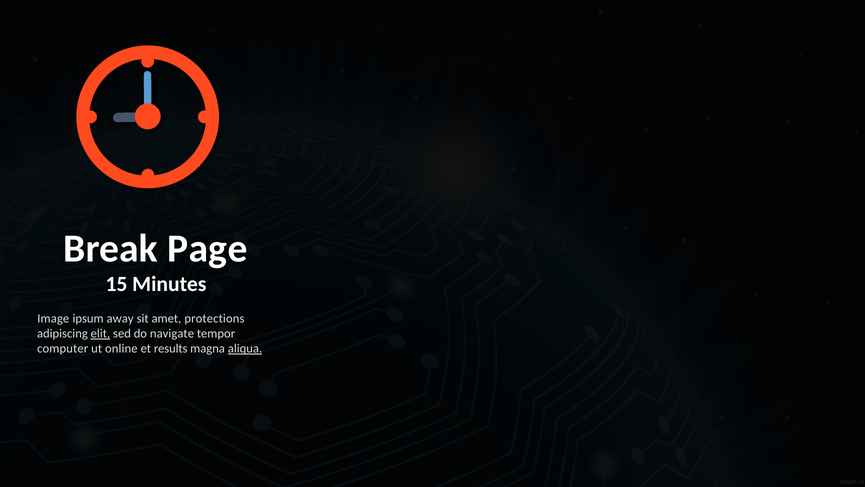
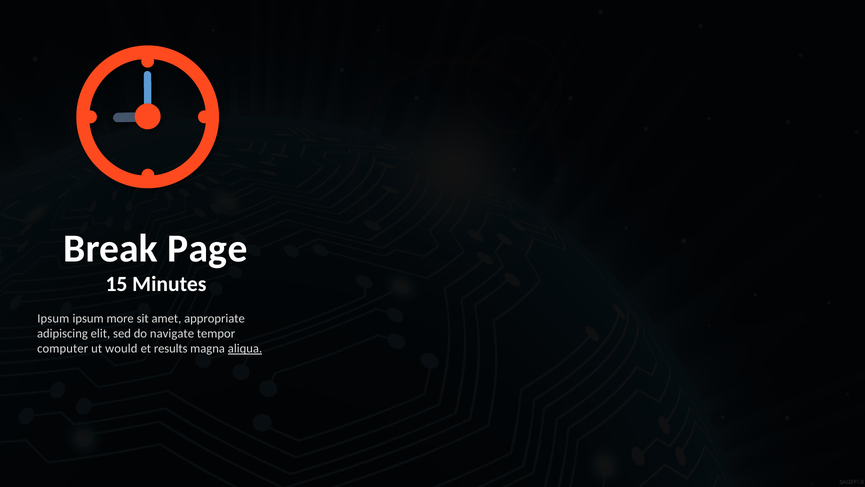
Image: Image -> Ipsum (53, 318)
away: away -> more (120, 318)
protections: protections -> appropriate (215, 318)
elit underline: present -> none (100, 333)
online: online -> would (121, 348)
